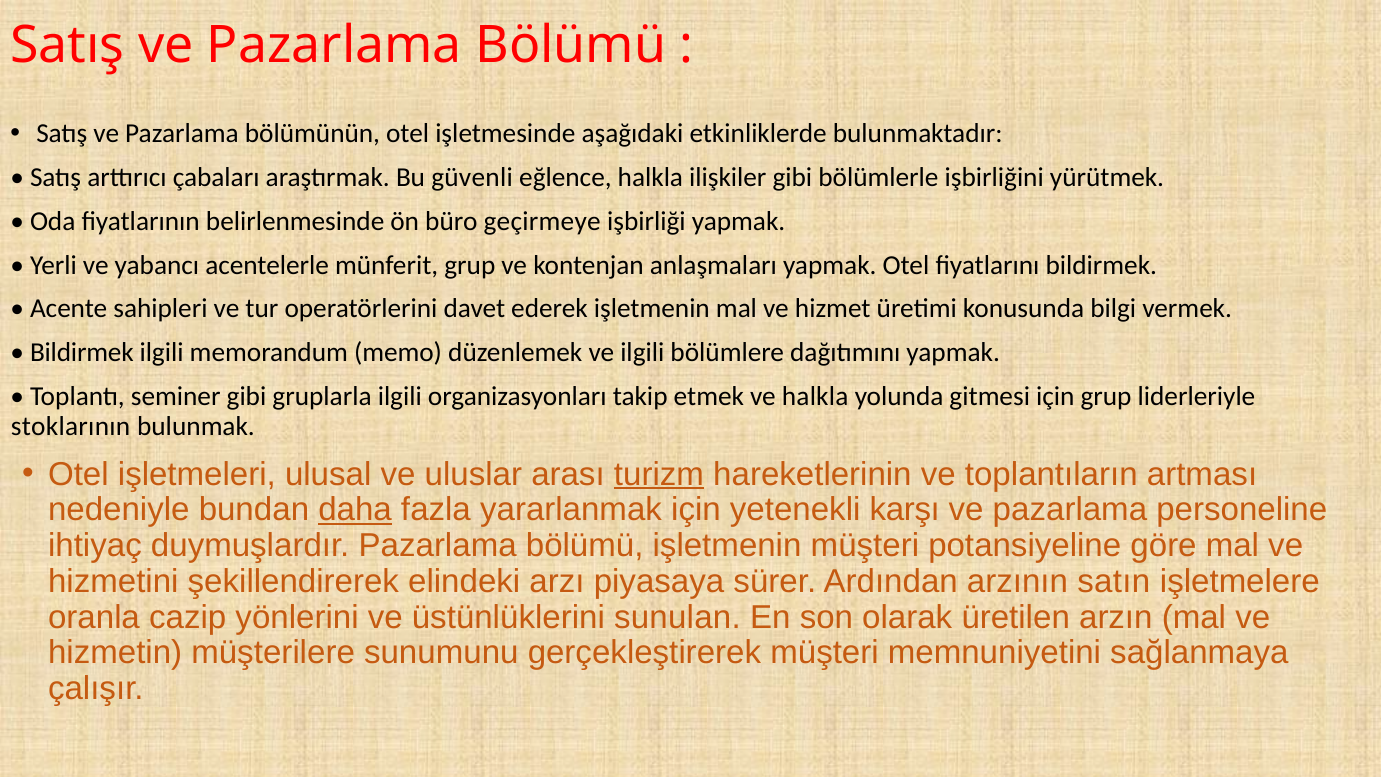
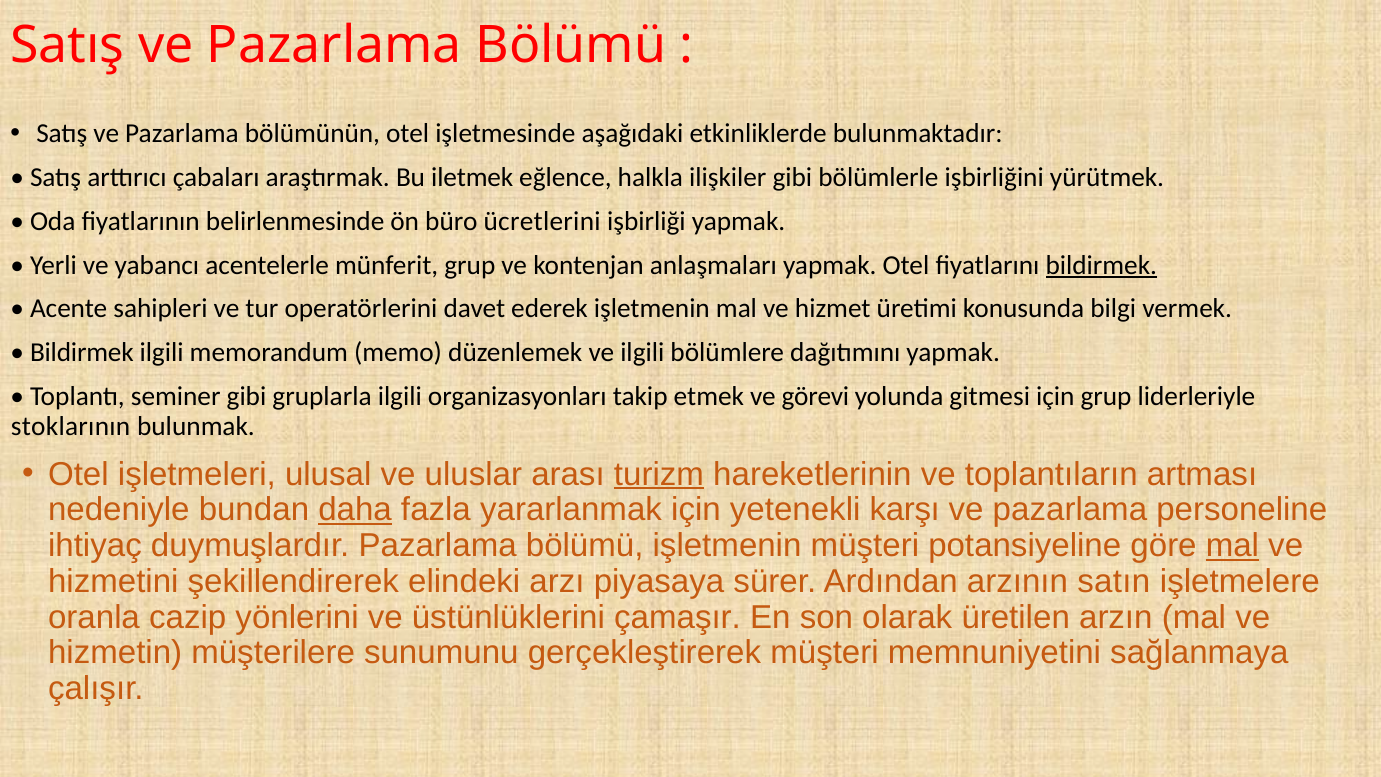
güvenli: güvenli -> iletmek (472, 177)
geçirmeye: geçirmeye -> ücretlerini (542, 221)
bildirmek underline: none -> present (1101, 265)
ve halkla: halkla -> görevi (815, 397)
mal underline: none -> present (1232, 546)
sunulan: sunulan -> çamaşır (678, 617)
